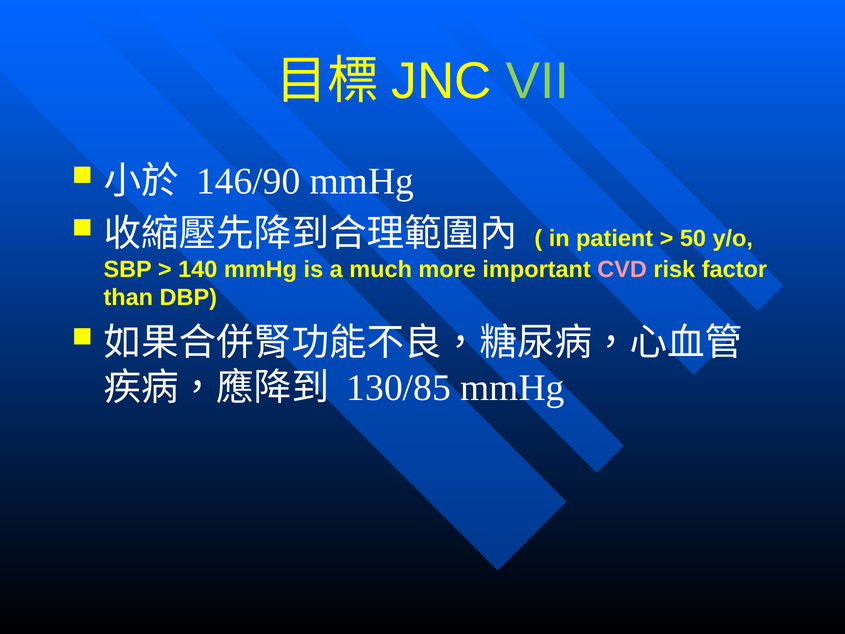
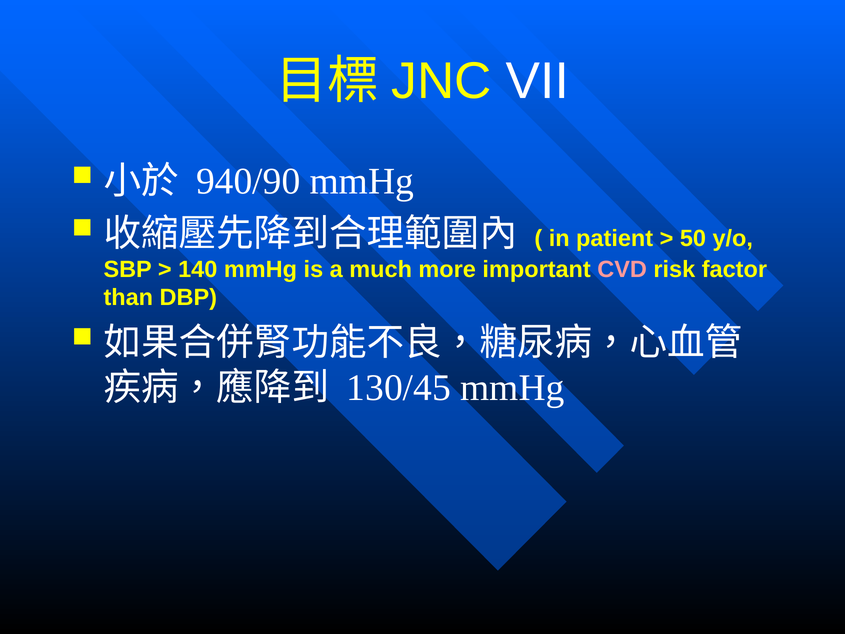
VII colour: light green -> white (537, 81)
146/90: 146/90 -> 940/90 (248, 181)
130/85: 130/85 -> 130/45 (399, 388)
